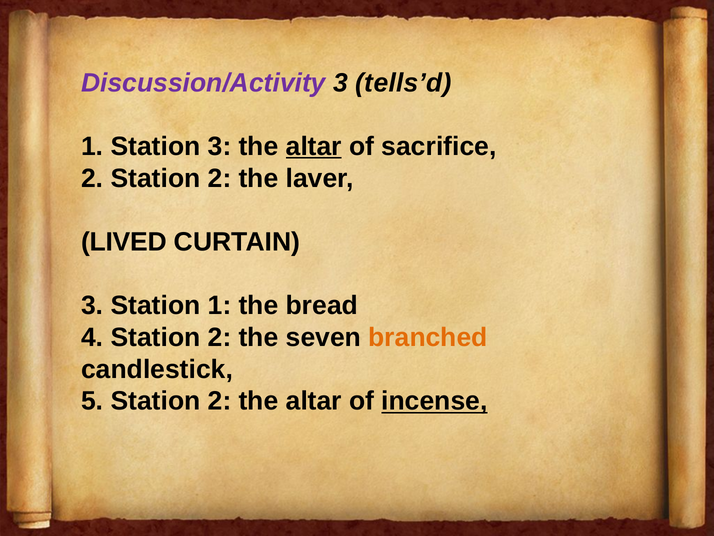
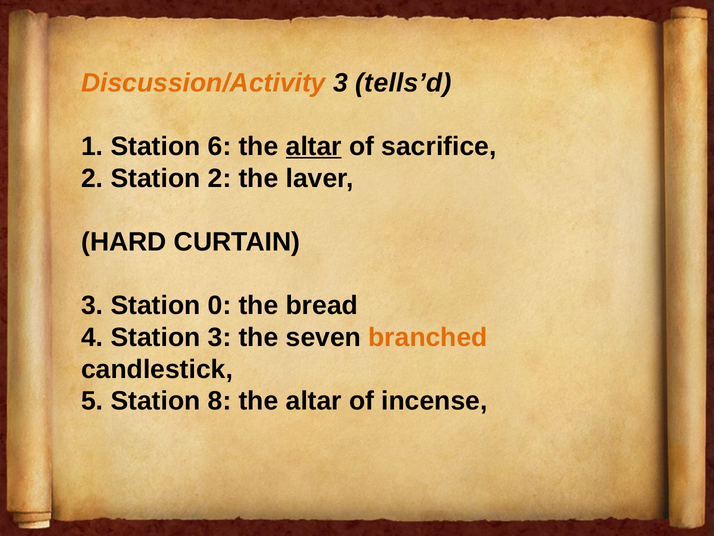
Discussion/Activity colour: purple -> orange (203, 83)
Station 3: 3 -> 6 (220, 146)
LIVED: LIVED -> HARD (124, 242)
Station 1: 1 -> 0 (220, 305)
4 Station 2: 2 -> 3 (220, 337)
5 Station 2: 2 -> 8 (220, 401)
incense underline: present -> none (434, 401)
